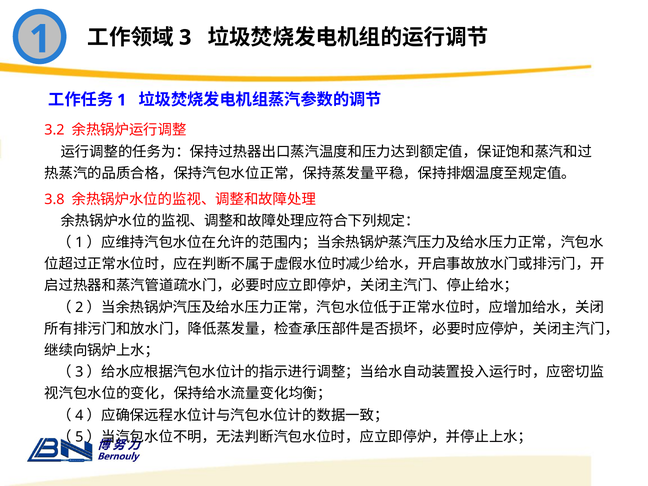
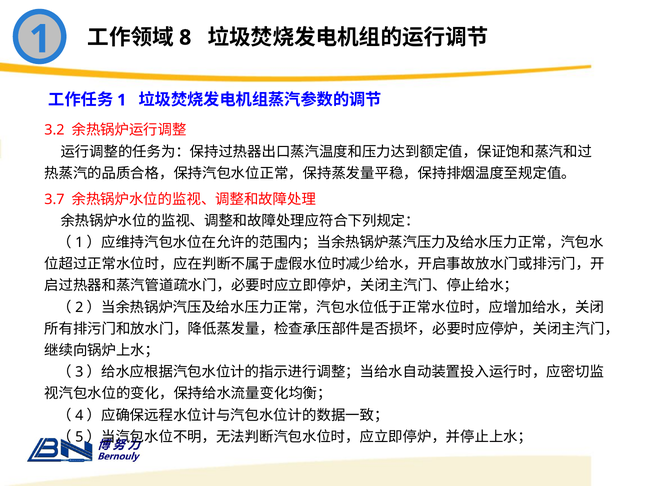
3: 3 -> 8 (185, 38)
3.8: 3.8 -> 3.7 (54, 199)
